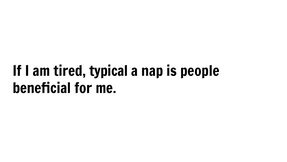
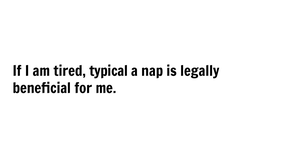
people: people -> legally (200, 71)
